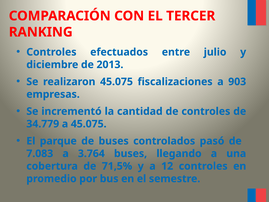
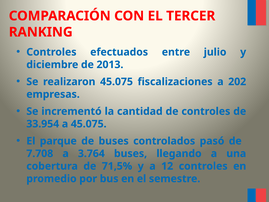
903: 903 -> 202 (237, 82)
34.779: 34.779 -> 33.954 (43, 124)
7.083: 7.083 -> 7.708 (40, 153)
